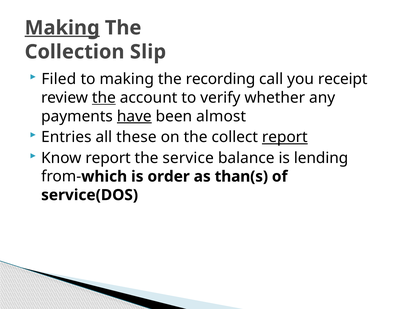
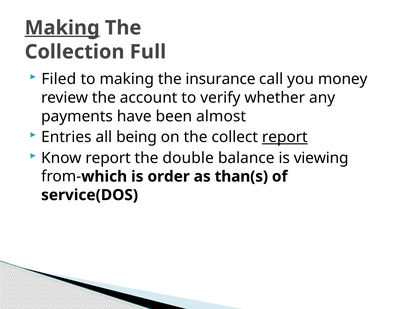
Slip: Slip -> Full (148, 52)
recording: recording -> insurance (220, 79)
receipt: receipt -> money (343, 79)
the underline: present -> none (104, 98)
have underline: present -> none (134, 116)
these: these -> being (137, 137)
service: service -> double (188, 158)
lending: lending -> viewing (321, 158)
